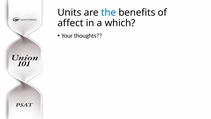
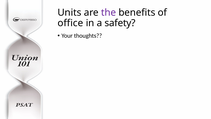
the colour: blue -> purple (109, 13)
affect: affect -> office (70, 23)
which: which -> safety (120, 23)
